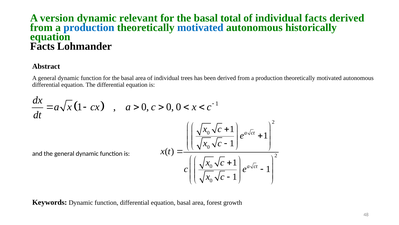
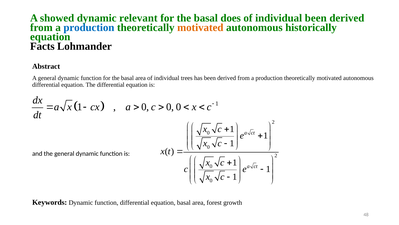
version: version -> showed (57, 18)
total: total -> does (231, 18)
individual facts: facts -> been (316, 18)
motivated colour: blue -> orange (200, 27)
